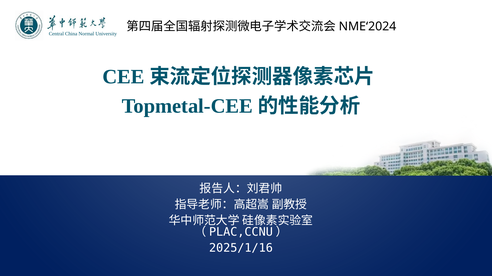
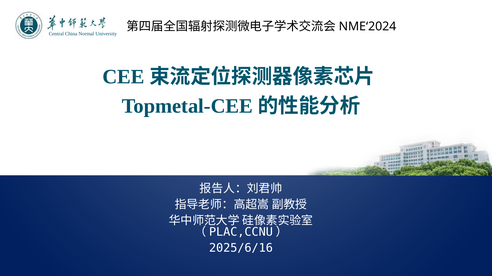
2025/1/16: 2025/1/16 -> 2025/6/16 (241, 249)
